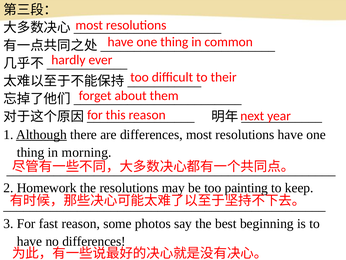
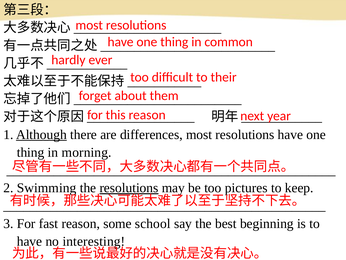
Homework: Homework -> Swimming (47, 188)
resolutions underline: none -> present (129, 188)
painting: painting -> pictures (246, 188)
photos: photos -> school (153, 223)
no differences: differences -> interesting (94, 241)
